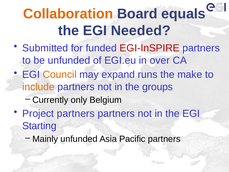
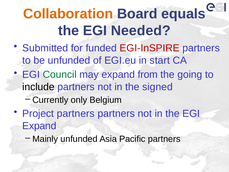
over: over -> start (160, 60)
Council colour: orange -> green (60, 75)
runs: runs -> from (148, 75)
make: make -> going (190, 75)
include colour: orange -> black (38, 87)
groups: groups -> signed (157, 87)
Starting: Starting -> Expand (39, 126)
